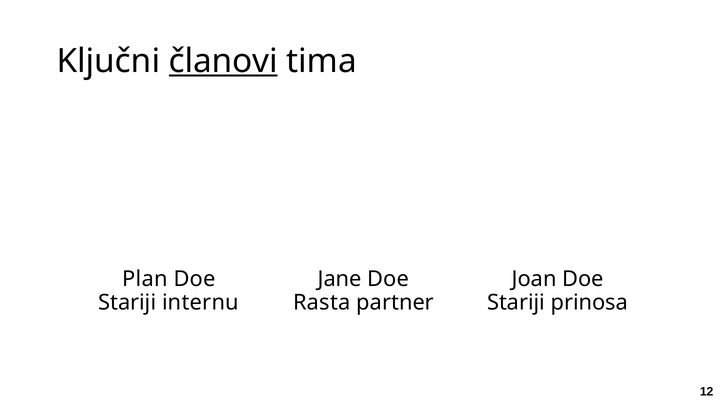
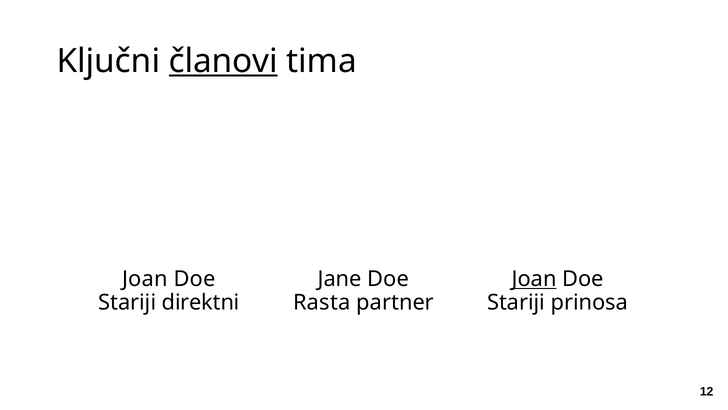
Plan: Plan -> Joan (145, 279)
Joan underline: none -> present (534, 279)
internu: internu -> direktni (201, 302)
